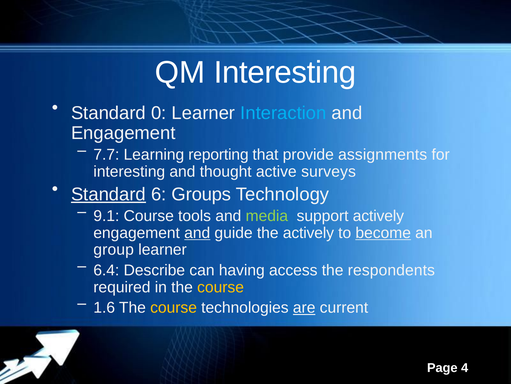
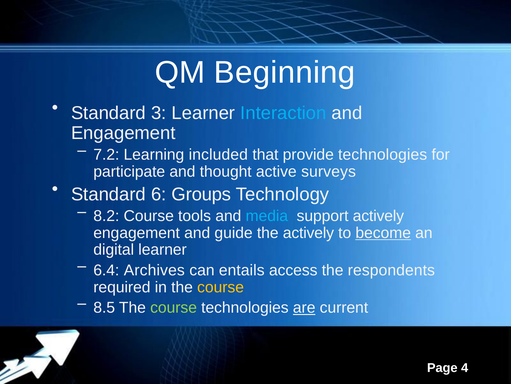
QM Interesting: Interesting -> Beginning (285, 72)
0: 0 -> 3 (159, 113)
7.7: 7.7 -> 7.2 (106, 154)
reporting: reporting -> included (218, 154)
provide assignments: assignments -> technologies (383, 154)
interesting: interesting -> participate (129, 171)
Standard underline: present -> none (108, 194)
9.1: 9.1 -> 8.2 (106, 216)
media colour: light green -> light blue (267, 216)
and underline: present -> none (197, 232)
group: group -> digital (114, 249)
Describe: Describe -> Archives (154, 270)
having: having -> entails (242, 270)
1.6: 1.6 -> 8.5 (104, 307)
course colour: yellow -> light green (174, 307)
